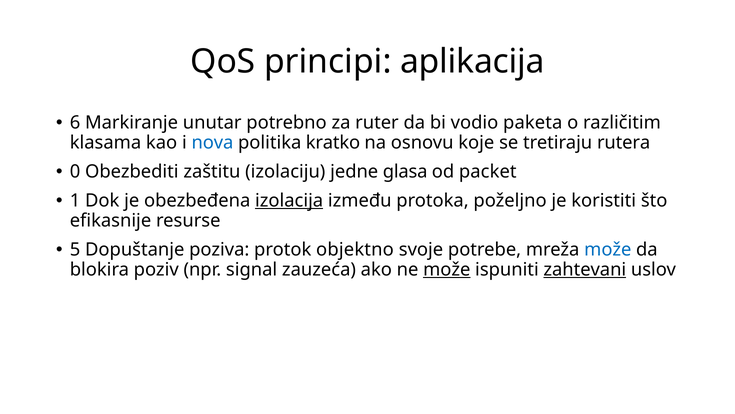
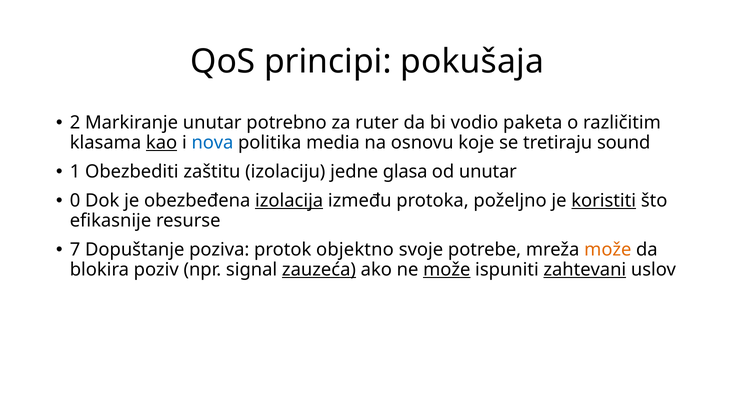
aplikacija: aplikacija -> pokušaja (472, 62)
6: 6 -> 2 (75, 123)
kao underline: none -> present (162, 142)
kratko: kratko -> media (333, 142)
rutera: rutera -> sound (624, 142)
0: 0 -> 1 (75, 171)
od packet: packet -> unutar (488, 171)
1: 1 -> 0 (75, 200)
koristiti underline: none -> present (604, 200)
5: 5 -> 7 (75, 249)
može colour: blue -> orange (608, 249)
zauzeća underline: none -> present (319, 269)
